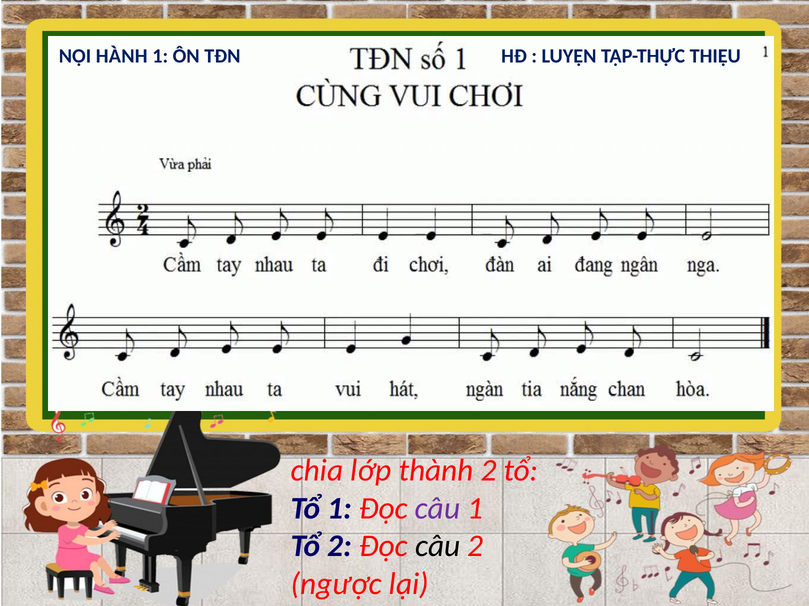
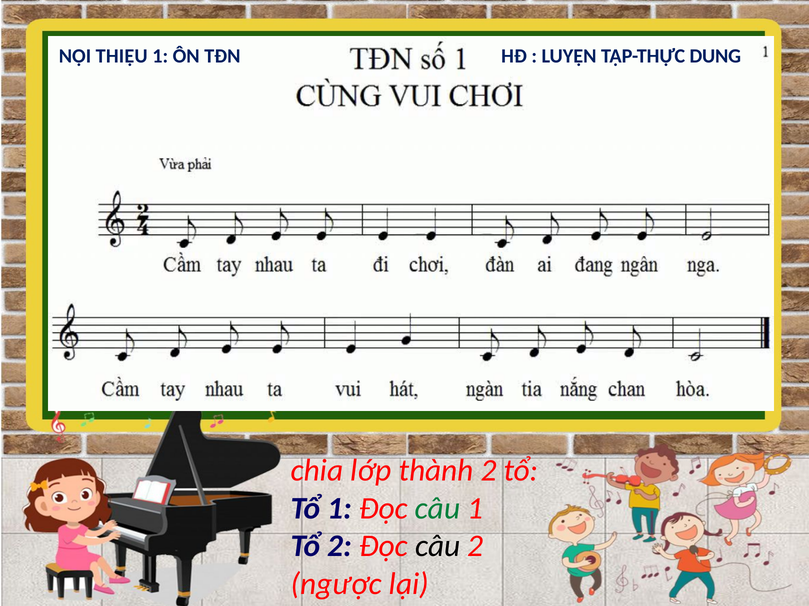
HÀNH: HÀNH -> THIỆU (122, 56)
THIỆU: THIỆU -> DUNG (715, 56)
câu colour: purple -> green (438, 509)
